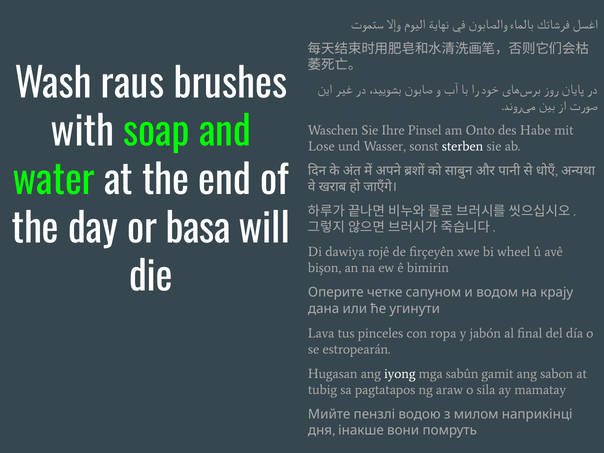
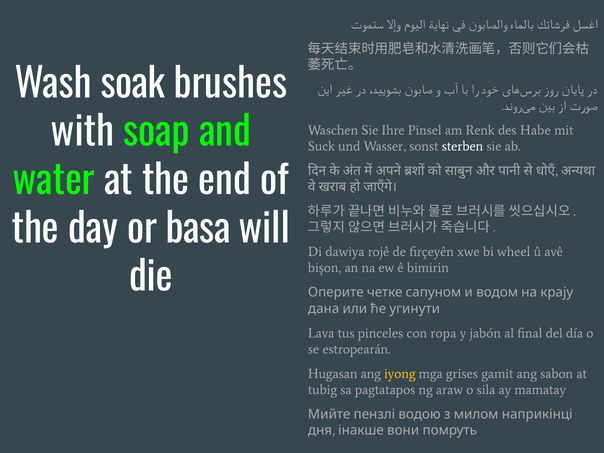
raus: raus -> soak (133, 84)
Onto: Onto -> Renk (480, 130)
Lose: Lose -> Suck (322, 146)
iyong colour: white -> yellow (400, 374)
sabûn: sabûn -> grises (462, 374)
